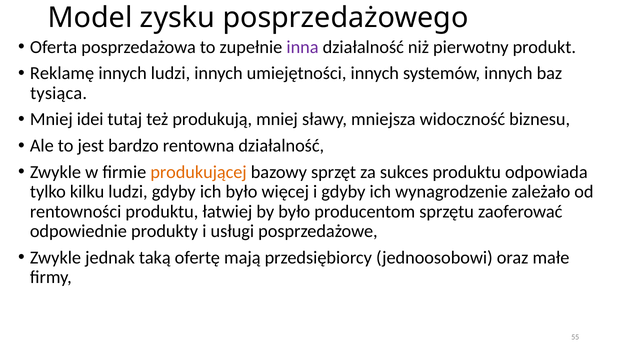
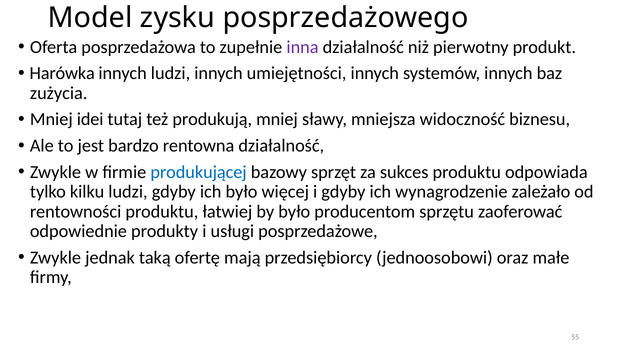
Reklamę: Reklamę -> Harówka (62, 73)
tysiąca: tysiąca -> zużycia (59, 93)
produkującej colour: orange -> blue (199, 172)
